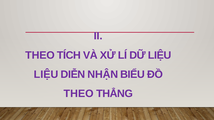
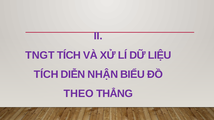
THEO: THEO -> TNGT (40, 55)
LIỆU: LIỆU -> TÍCH (46, 75)
